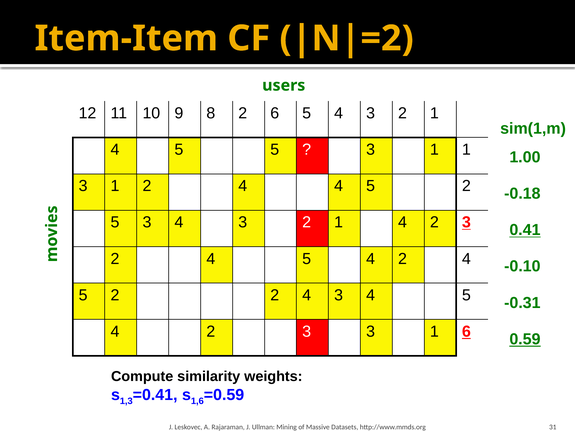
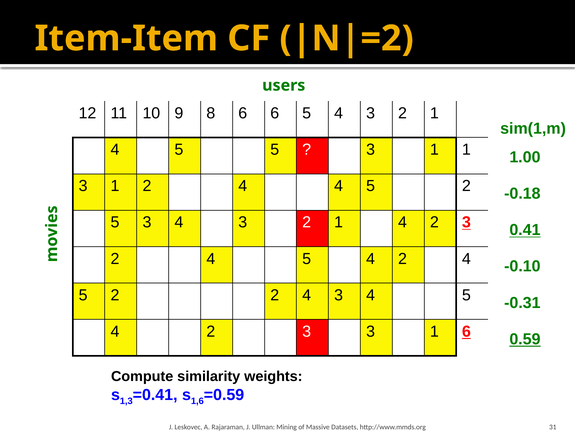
8 2: 2 -> 6 (243, 113)
